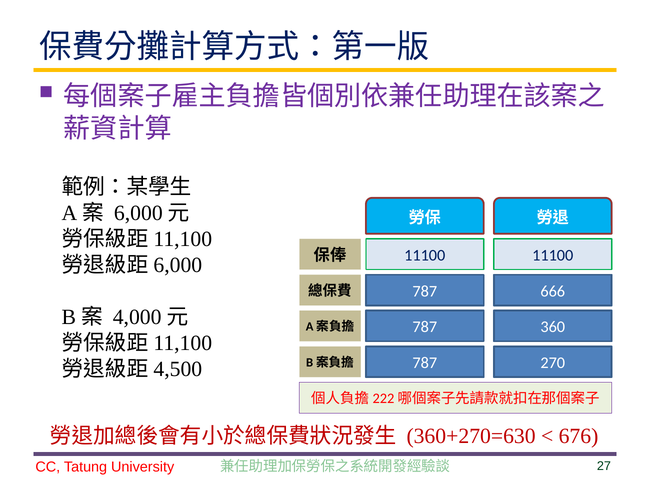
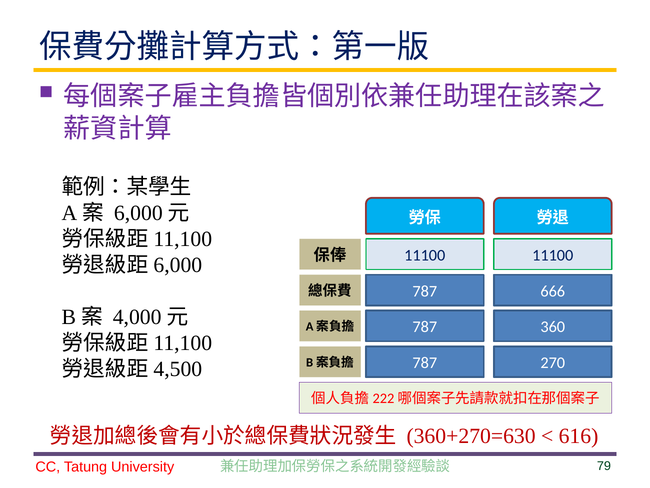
676: 676 -> 616 (579, 435)
27: 27 -> 79 (604, 466)
